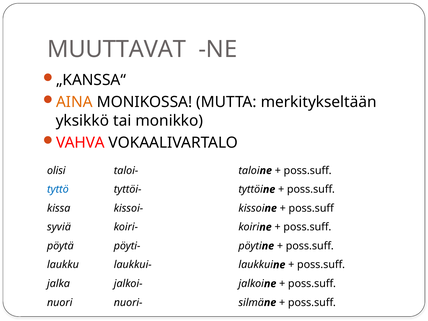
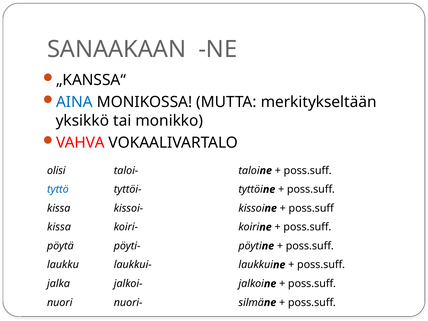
MUUTTAVAT: MUUTTAVAT -> SANAAKAAN (117, 49)
AINA colour: orange -> blue (74, 102)
syviä: syviä -> kissa (59, 227)
